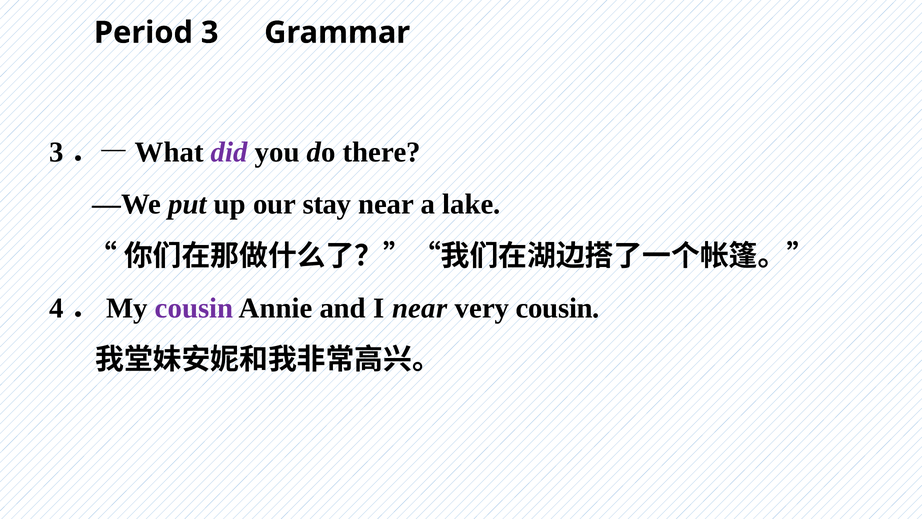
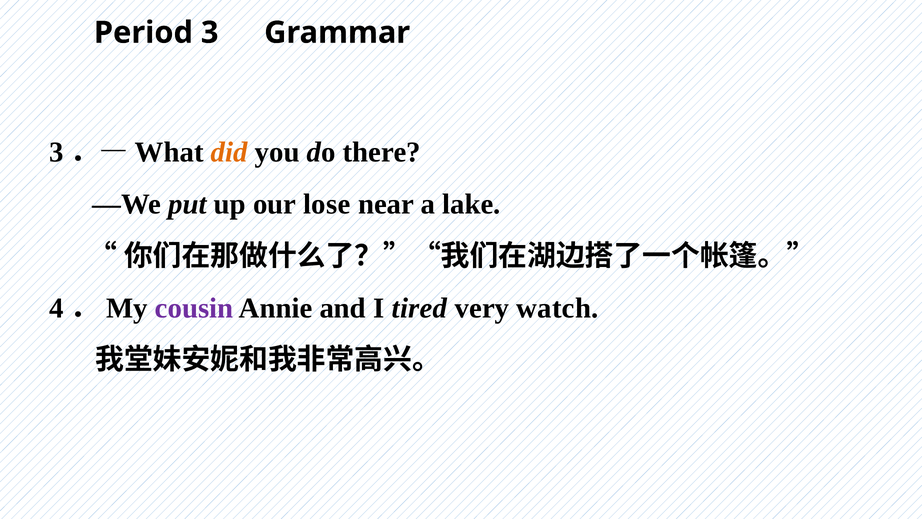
did colour: purple -> orange (229, 152)
stay: stay -> lose (327, 204)
I near: near -> tired (420, 308)
very cousin: cousin -> watch (557, 308)
